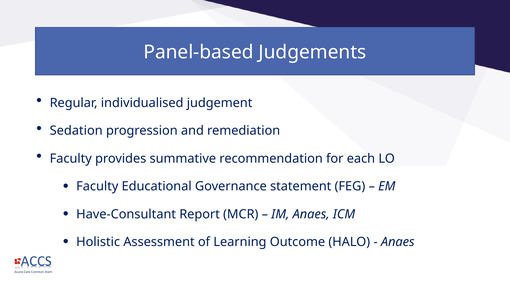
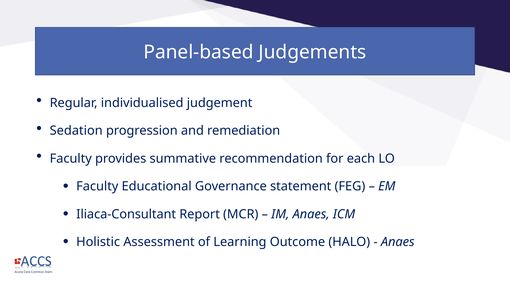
Have-Consultant: Have-Consultant -> Iliaca-Consultant (126, 214)
